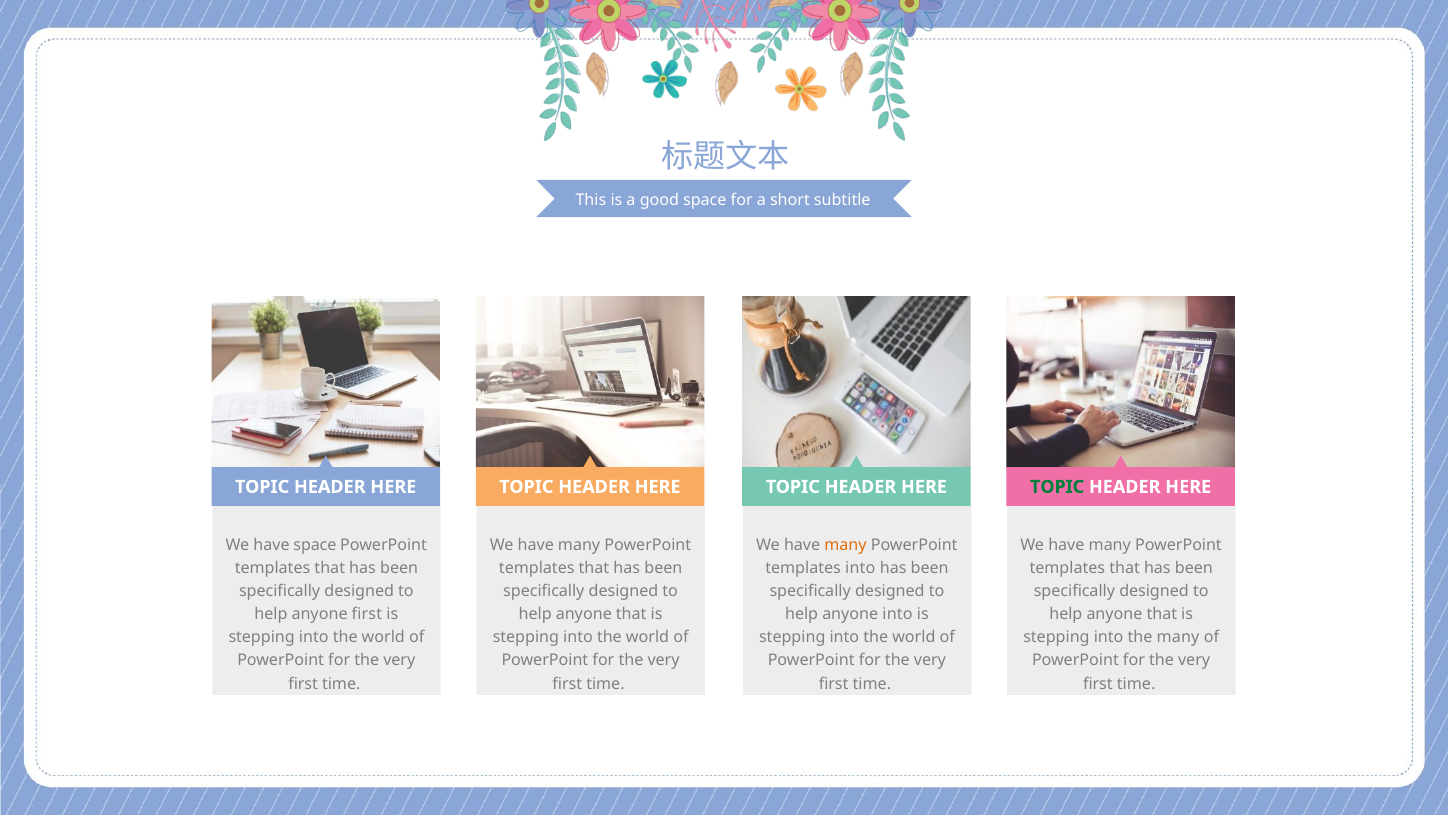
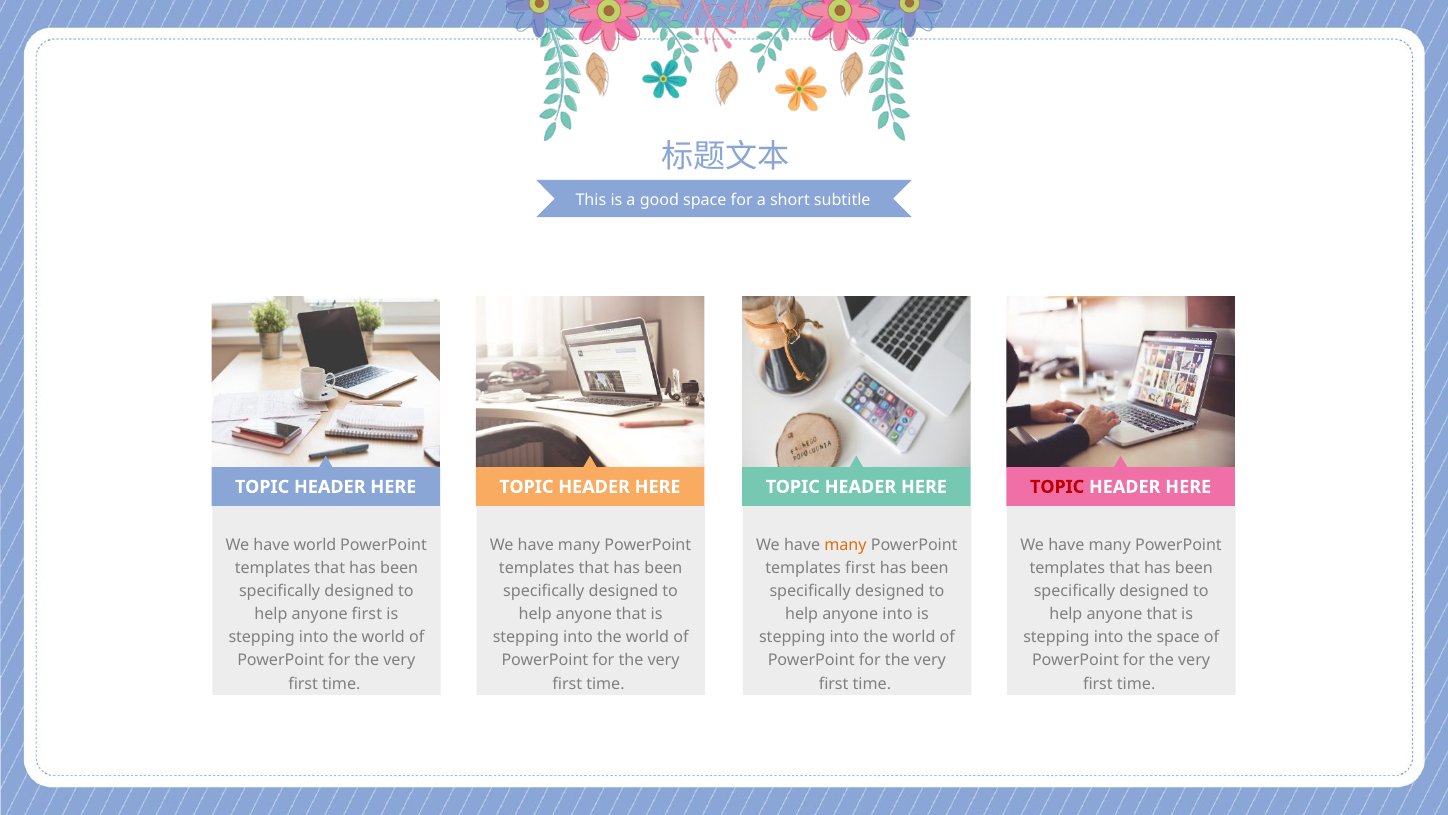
TOPIC colour: green -> red (1057, 487)
have space: space -> world (315, 545)
templates into: into -> first (860, 568)
the many: many -> space (1178, 637)
